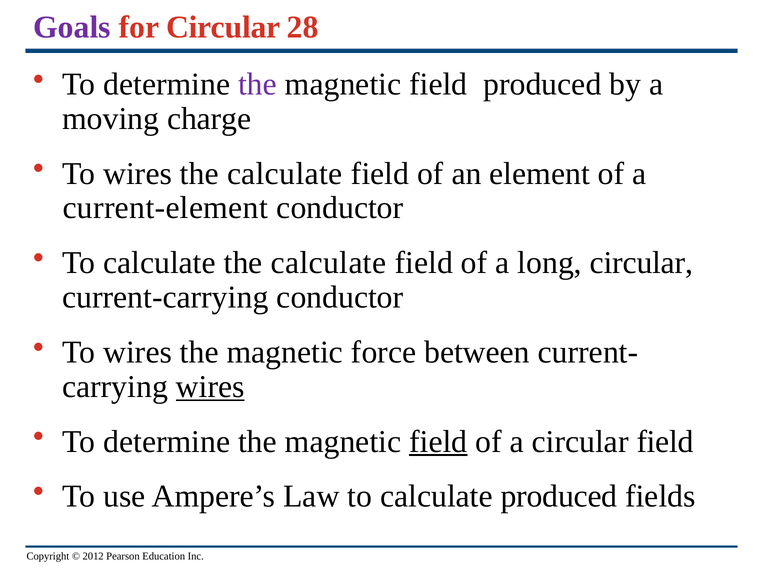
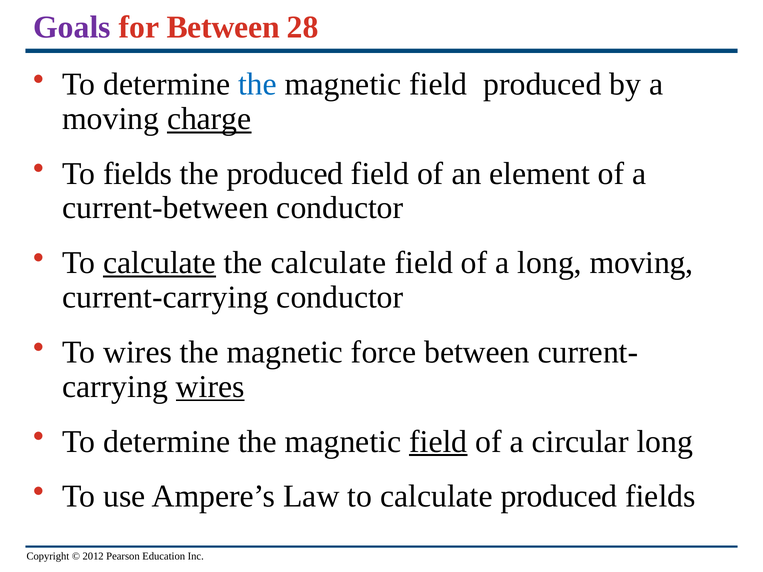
for Circular: Circular -> Between (223, 27)
the colour: purple -> blue (258, 84)
charge underline: none -> present (209, 119)
wires: wires -> fields (138, 174)
calculate: calculate -> produced (285, 174)
current-element: current-element -> current-between (165, 208)
calculate underline: none -> present (159, 263)
long circular: circular -> moving (642, 263)
circular field: field -> long (665, 442)
